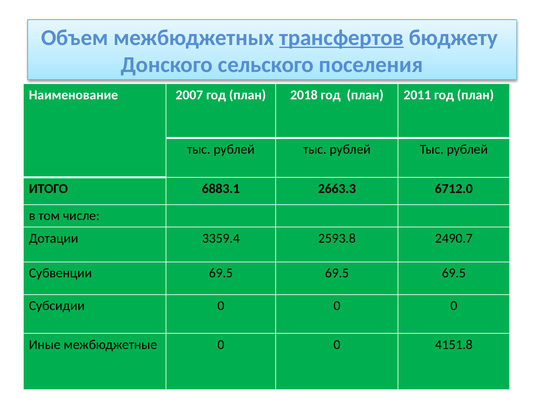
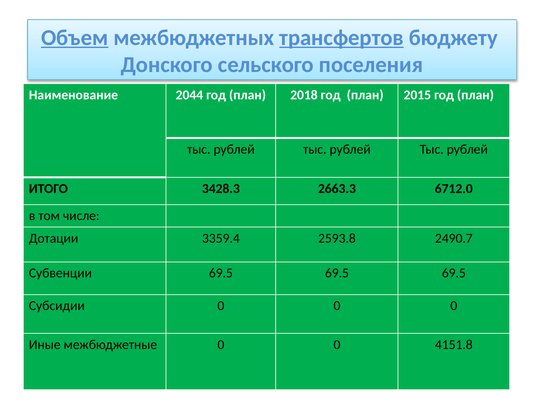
Объем underline: none -> present (75, 38)
2007: 2007 -> 2044 (189, 95)
2011: 2011 -> 2015 (417, 95)
6883.1: 6883.1 -> 3428.3 (221, 189)
